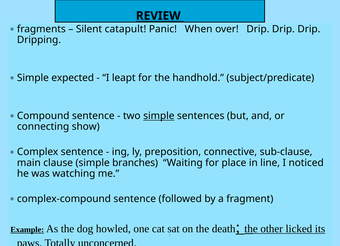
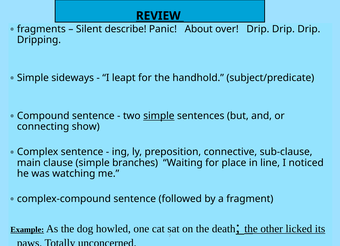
catapult: catapult -> describe (126, 29)
When: When -> About (199, 29)
expected: expected -> sideways (73, 78)
